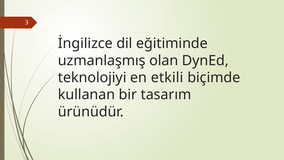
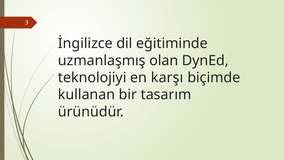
etkili: etkili -> karşı (167, 77)
